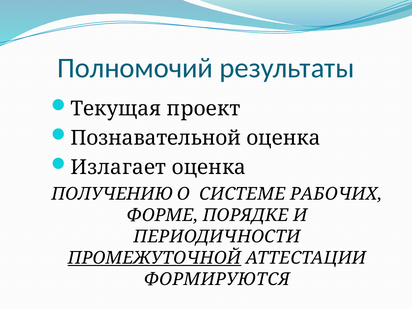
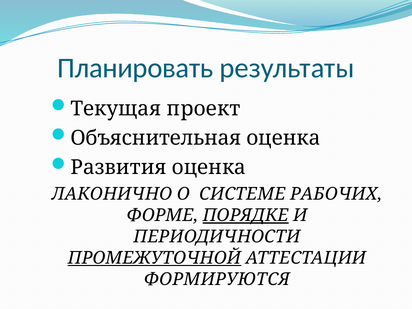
Полномочий: Полномочий -> Планировать (135, 68)
Познавательной: Познавательной -> Объяснительная (156, 138)
Излагает: Излагает -> Развития (118, 167)
ПОЛУЧЕНИЮ: ПОЛУЧЕНИЮ -> ЛАКОНИЧНО (112, 194)
ПОРЯДКЕ underline: none -> present (246, 215)
